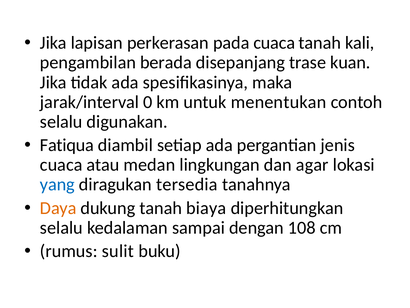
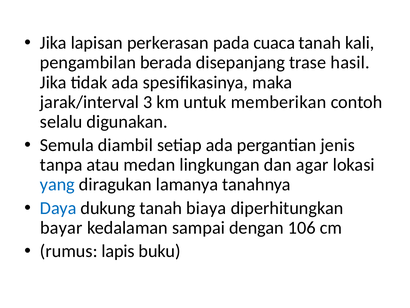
kuan: kuan -> hasil (350, 63)
0: 0 -> 3 (148, 102)
menentukan: menentukan -> memberikan (279, 102)
Fatiqua: Fatiqua -> Semula (67, 145)
cuaca: cuaca -> tanpa (61, 165)
tersedia: tersedia -> lamanya (187, 184)
Daya colour: orange -> blue (58, 208)
selalu: selalu -> bayar (61, 227)
108: 108 -> 106 (302, 227)
sulit: sulit -> lapis (118, 251)
